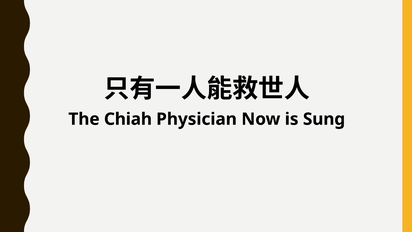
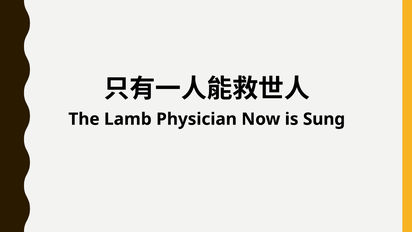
Chiah: Chiah -> Lamb (128, 119)
